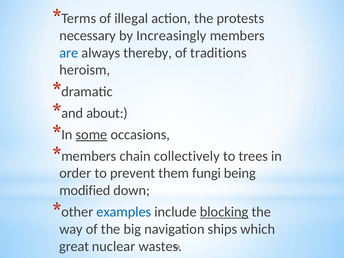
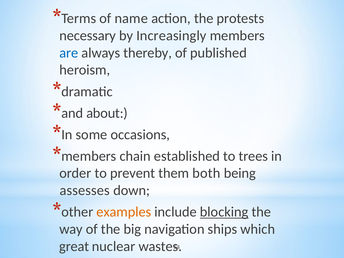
illegal: illegal -> name (131, 18)
traditions: traditions -> published (218, 53)
some underline: present -> none (91, 135)
collectively: collectively -> established (187, 156)
fungi: fungi -> both (206, 173)
modified: modified -> assesses (85, 190)
examples colour: blue -> orange (124, 212)
